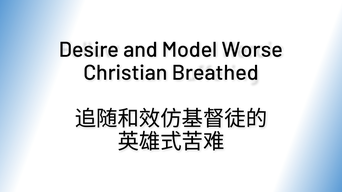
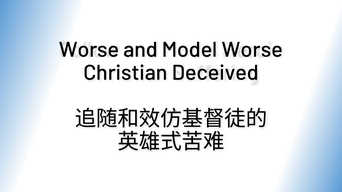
Desire: Desire -> Worse (89, 50)
Breathed: Breathed -> Deceived (215, 73)
